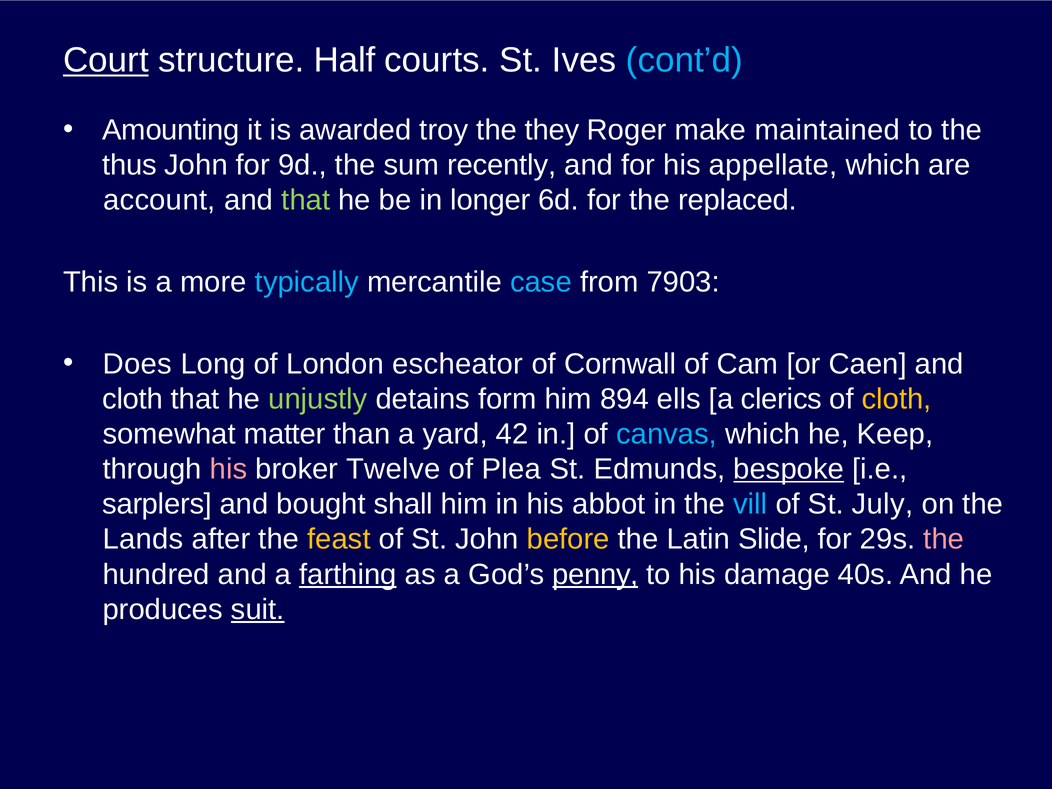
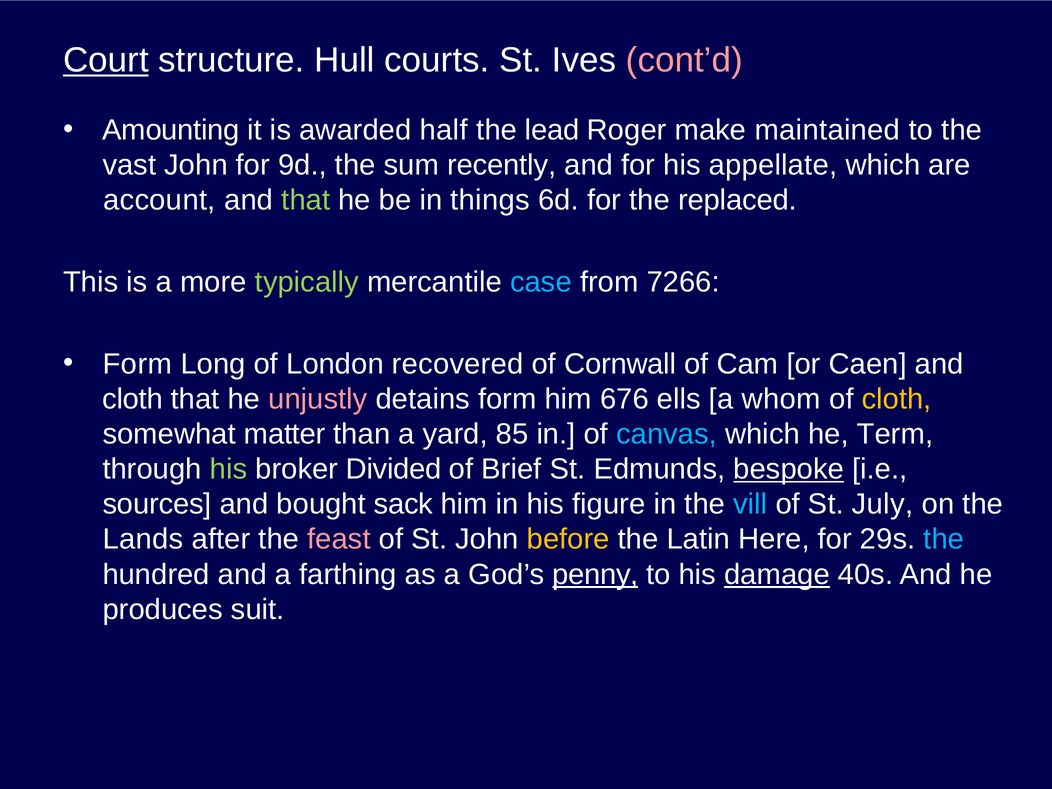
Half: Half -> Hull (344, 60)
cont’d colour: light blue -> pink (684, 60)
troy: troy -> half (444, 130)
they: they -> lead (552, 130)
thus: thus -> vast (129, 165)
longer: longer -> things (490, 200)
typically colour: light blue -> light green (307, 282)
7903: 7903 -> 7266 (683, 282)
Does: Does -> Form (137, 364)
escheator: escheator -> recovered (458, 364)
unjustly colour: light green -> pink (318, 399)
894: 894 -> 676 (624, 399)
clerics: clerics -> whom (781, 399)
42: 42 -> 85 (512, 434)
Keep: Keep -> Term (895, 434)
his colour: pink -> light green (228, 469)
Twelve: Twelve -> Divided (394, 469)
Plea: Plea -> Brief (511, 469)
sarplers: sarplers -> sources (157, 504)
shall: shall -> sack (403, 504)
abbot: abbot -> figure (609, 504)
feast colour: yellow -> pink (339, 539)
Slide: Slide -> Here (774, 539)
the colour: pink -> light blue (944, 539)
farthing underline: present -> none (348, 574)
damage underline: none -> present (777, 574)
suit underline: present -> none (258, 609)
